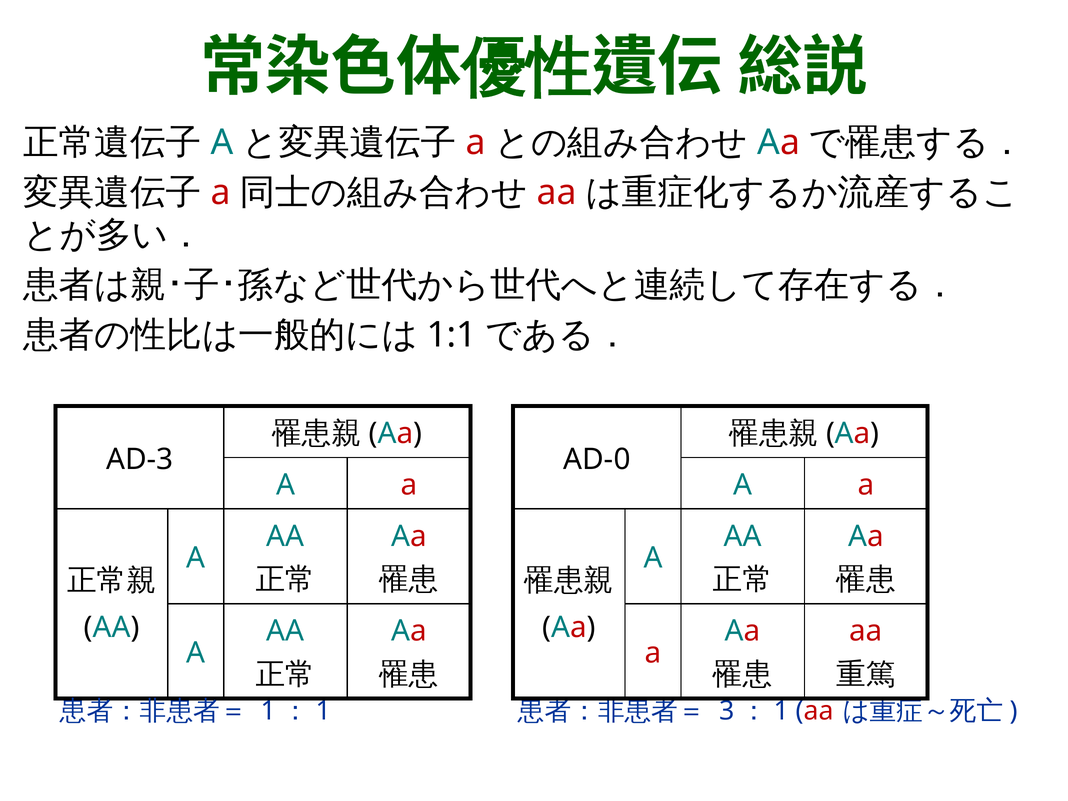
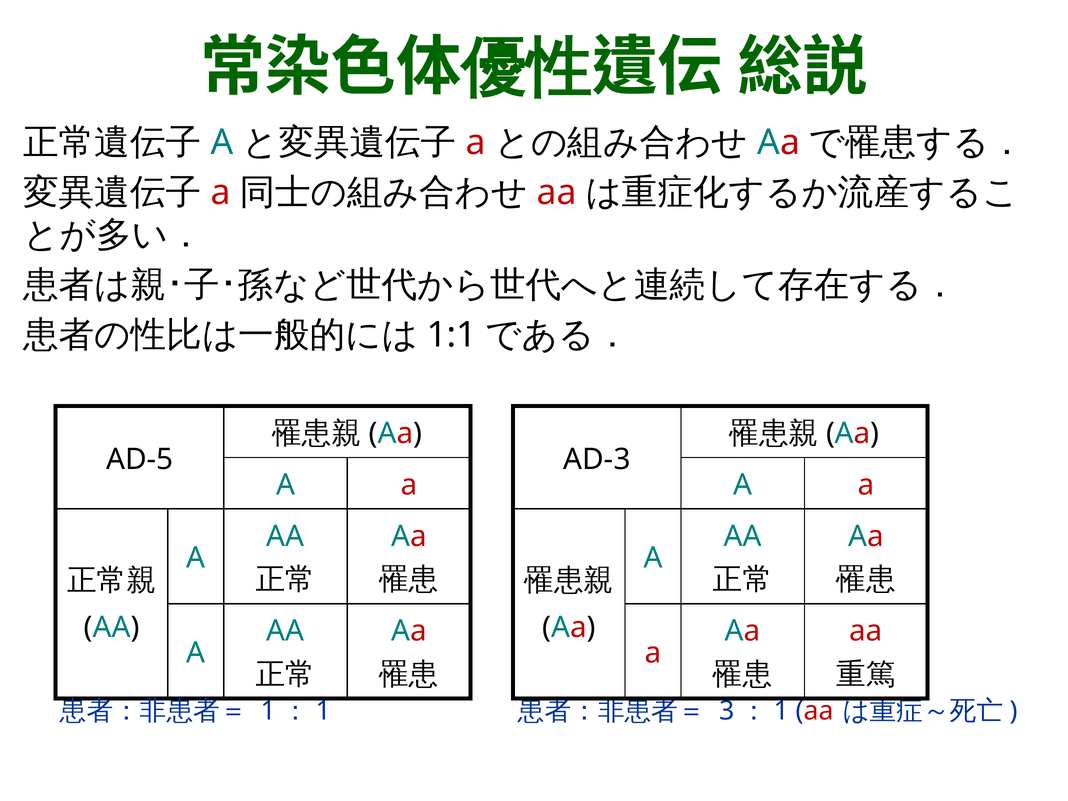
AD-3: AD-3 -> AD-5 (140, 459)
AD-0: AD-0 -> AD-3 (597, 459)
